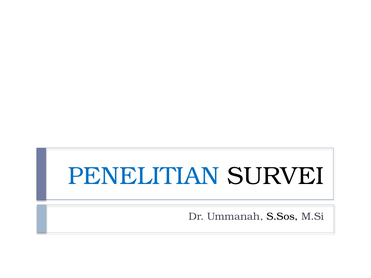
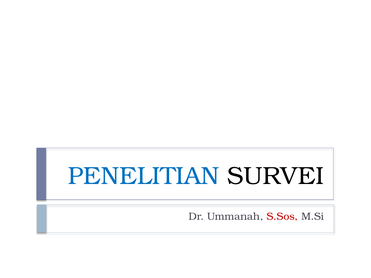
S.Sos colour: black -> red (282, 217)
